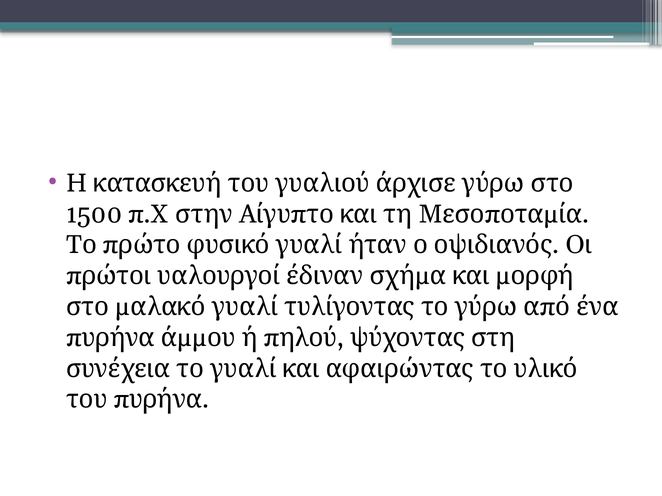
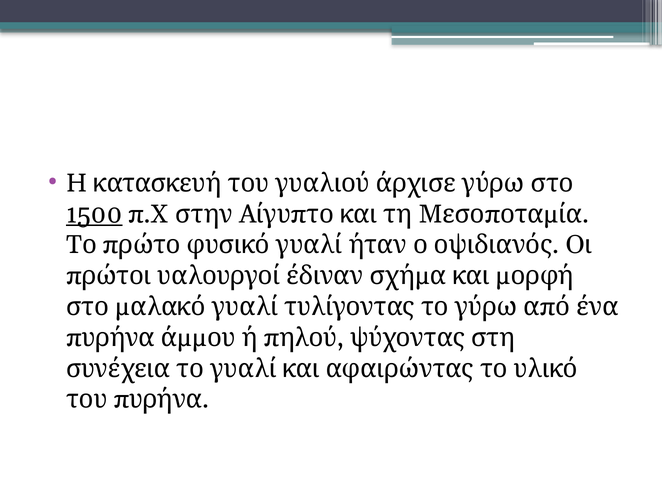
1500 underline: none -> present (94, 214)
